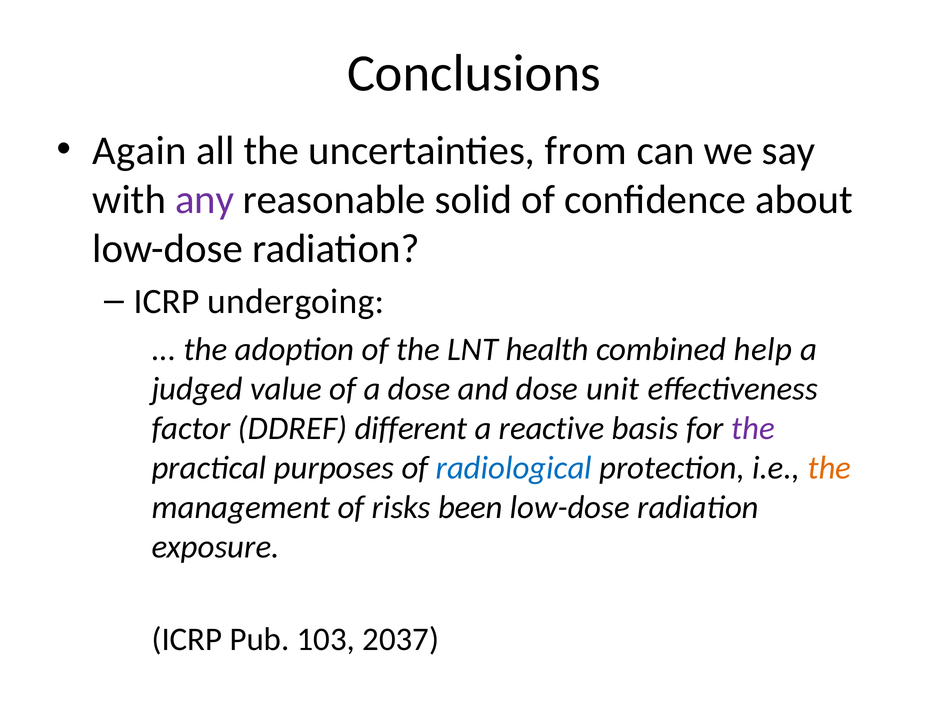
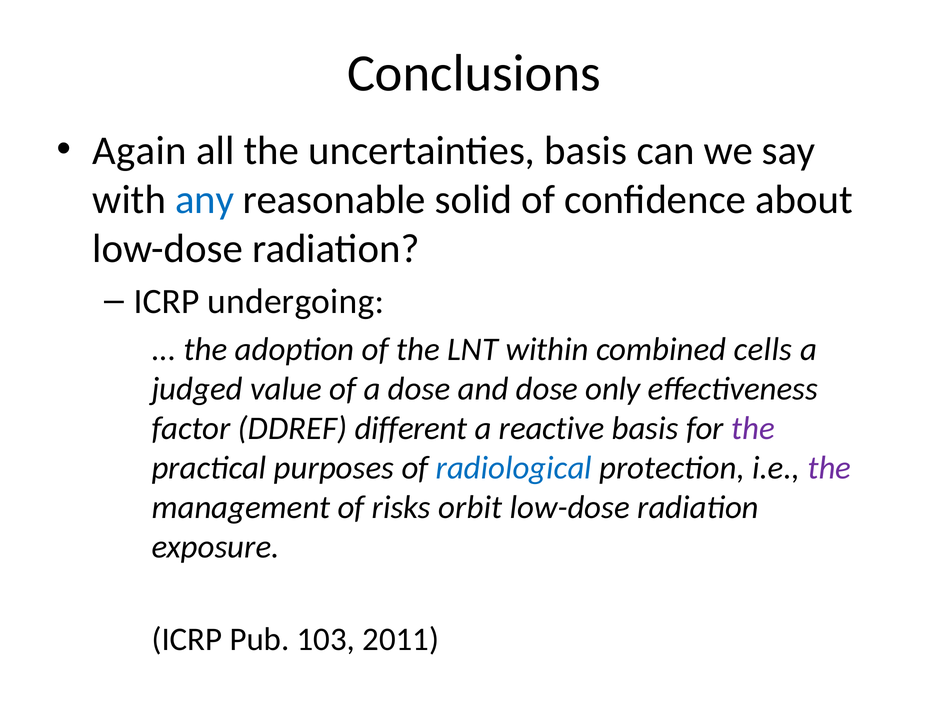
uncertainties from: from -> basis (586, 151)
any colour: purple -> blue (205, 200)
health: health -> within (547, 349)
help: help -> cells (763, 349)
unit: unit -> only (613, 389)
the colour: orange -> purple (829, 468)
been: been -> orbit (470, 507)
2037: 2037 -> 2011 (401, 639)
